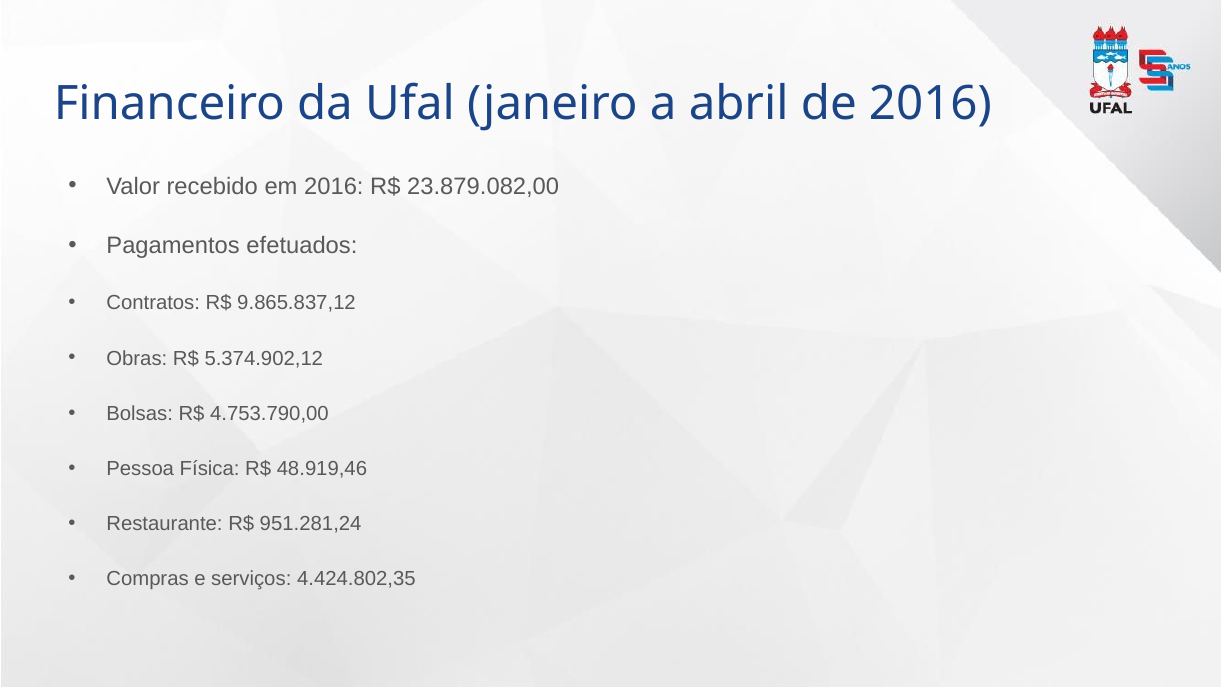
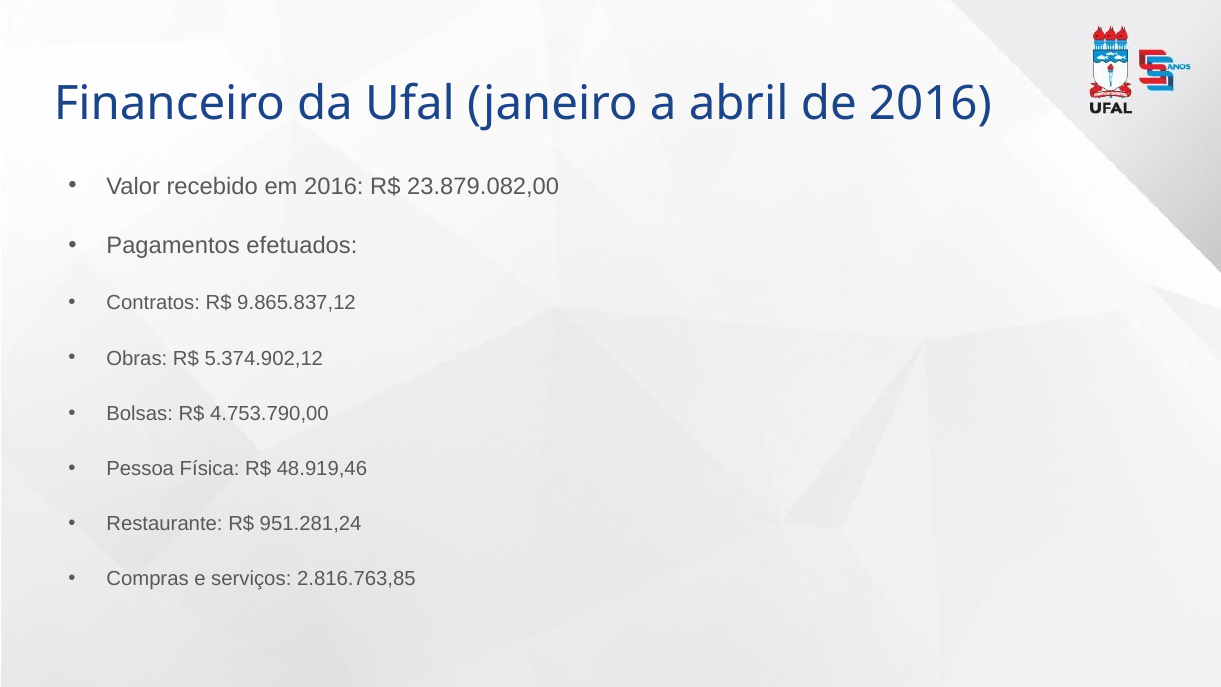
4.424.802,35: 4.424.802,35 -> 2.816.763,85 (356, 579)
